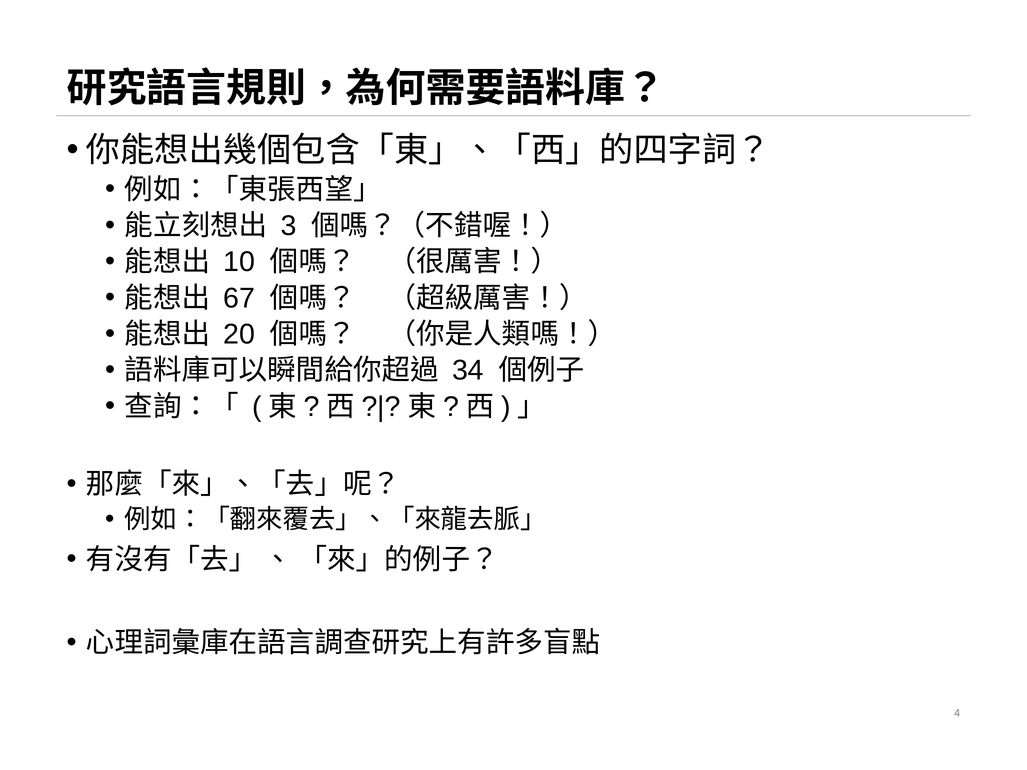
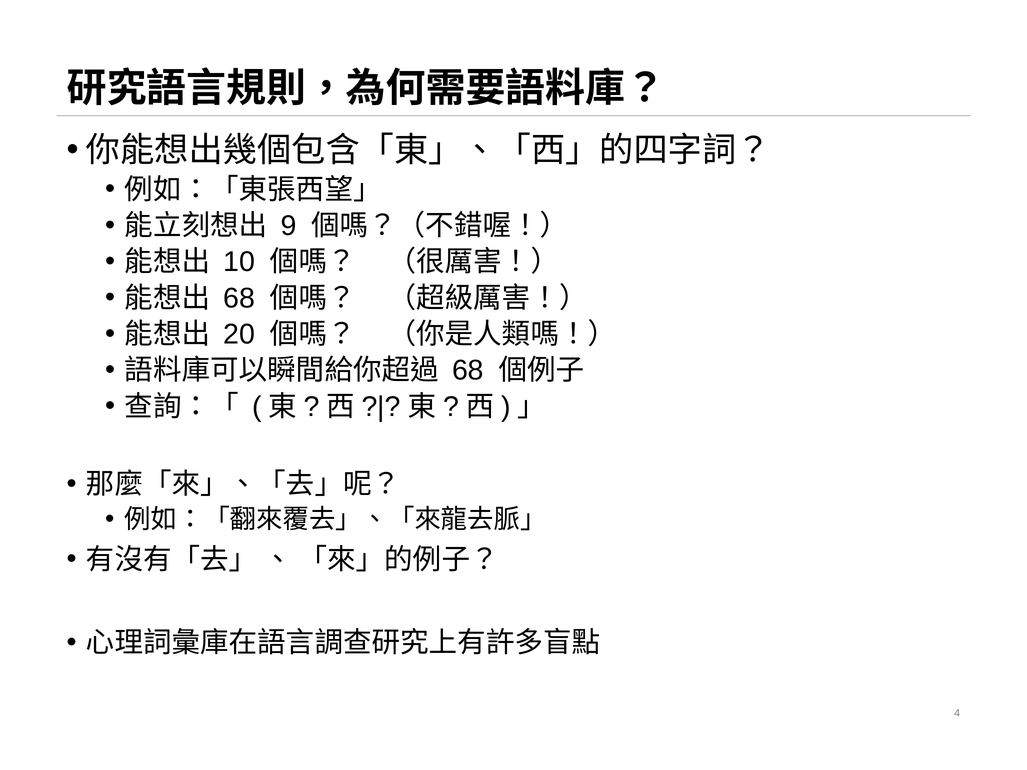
3: 3 -> 9 (289, 226)
67: 67 -> 68 (239, 298)
34: 34 -> 68 (468, 371)
